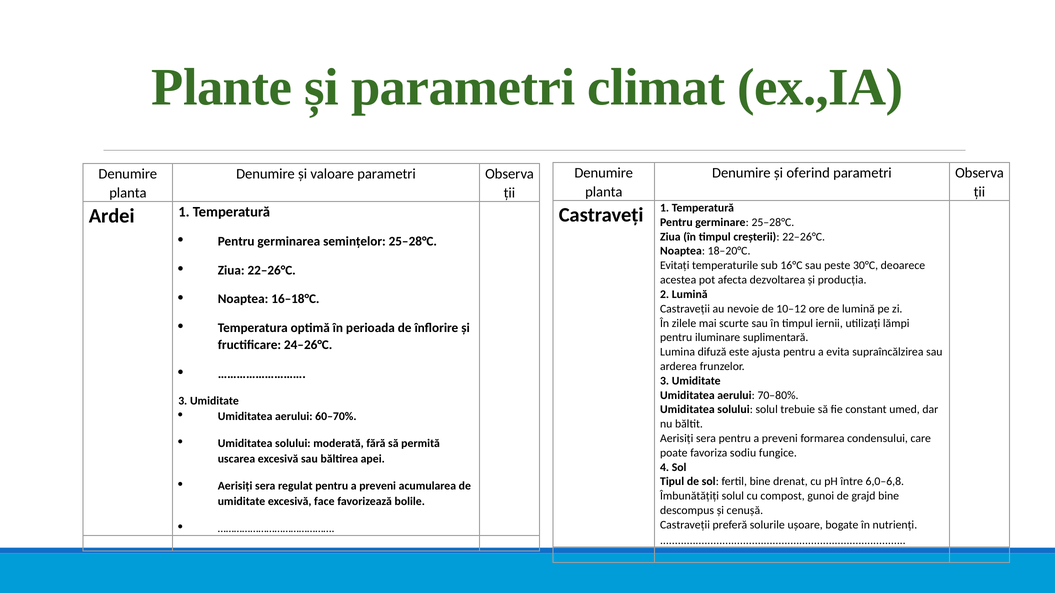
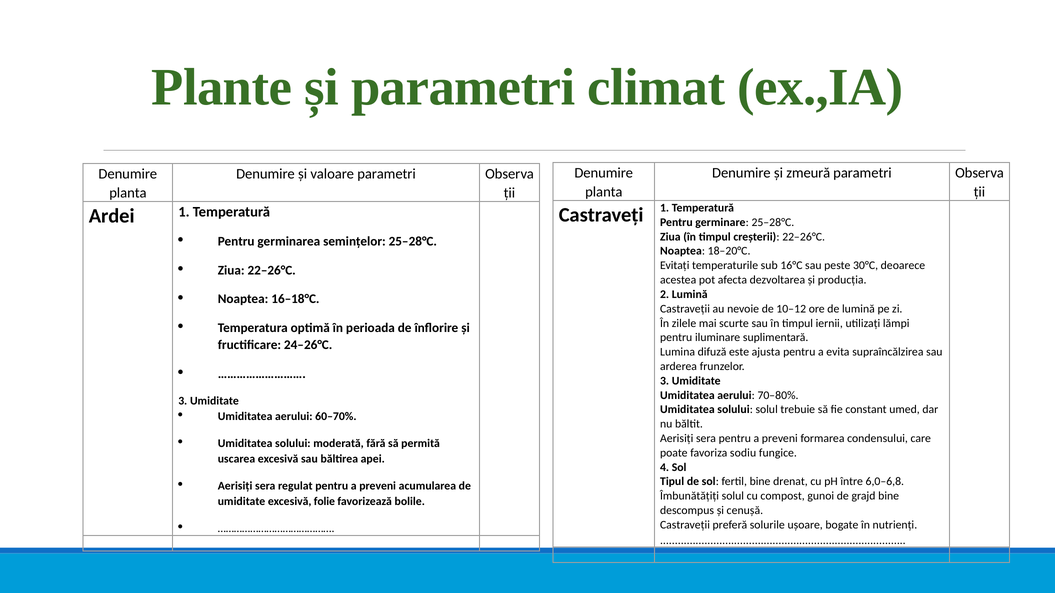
oferind: oferind -> zmeură (808, 173)
face: face -> folie (324, 502)
